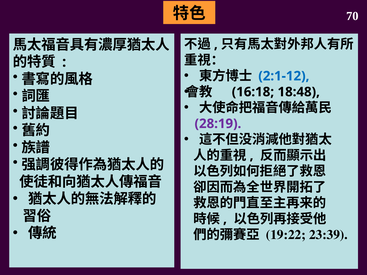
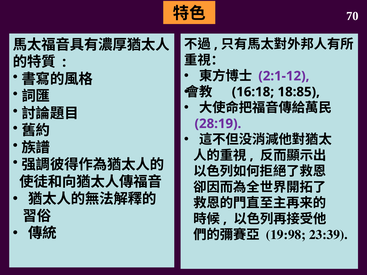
2:1-12 colour: blue -> purple (284, 76)
18:48: 18:48 -> 18:85 (299, 92)
19:22: 19:22 -> 19:98 (286, 235)
